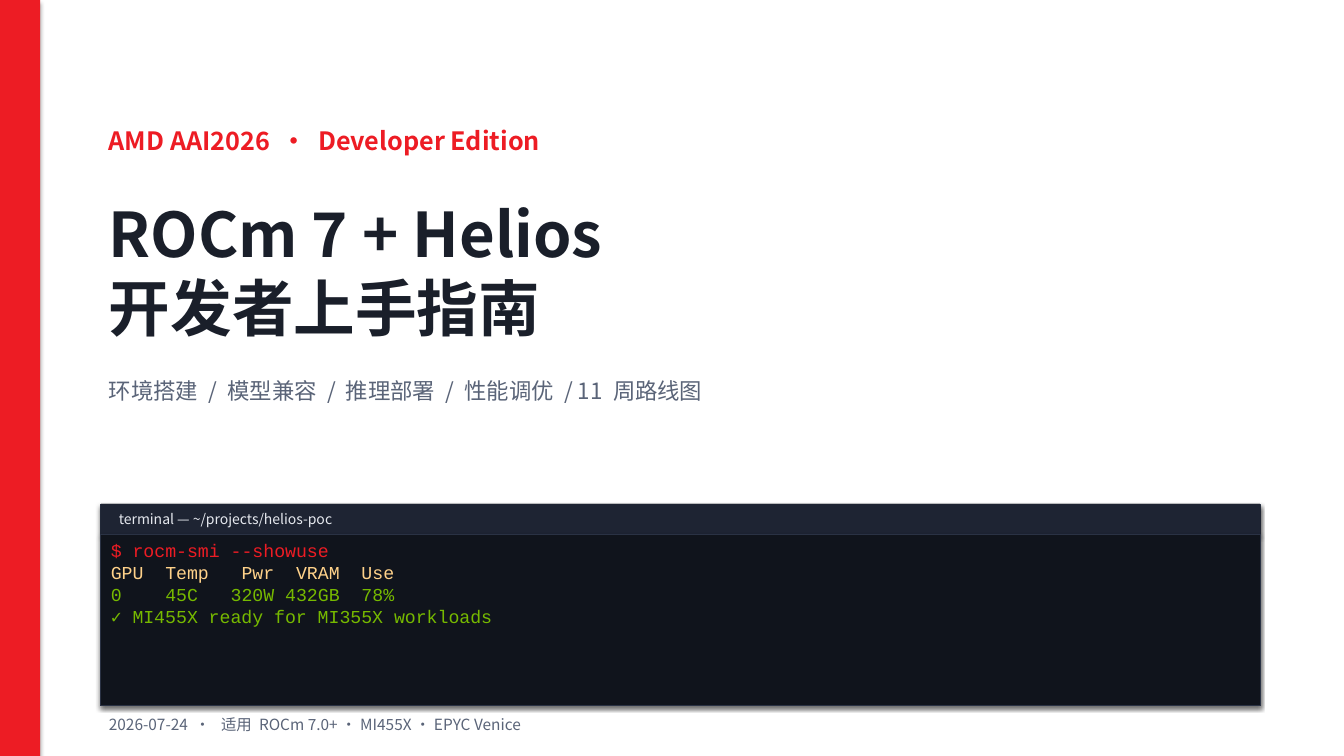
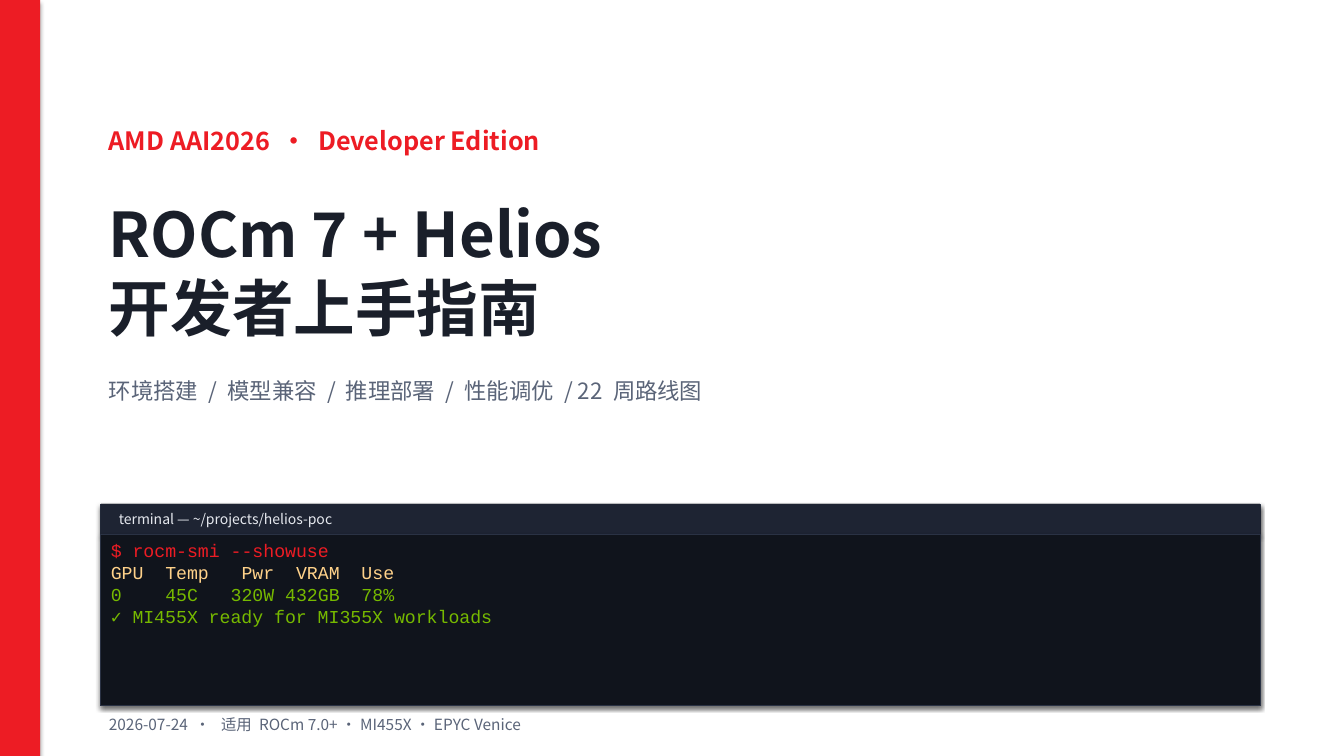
11: 11 -> 22 (590, 392)
